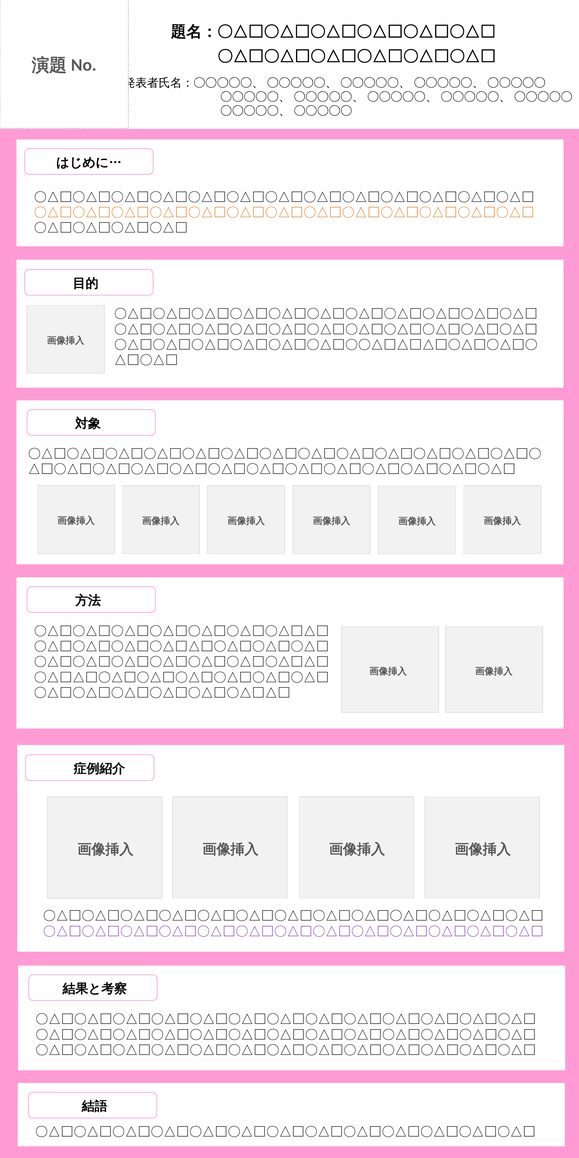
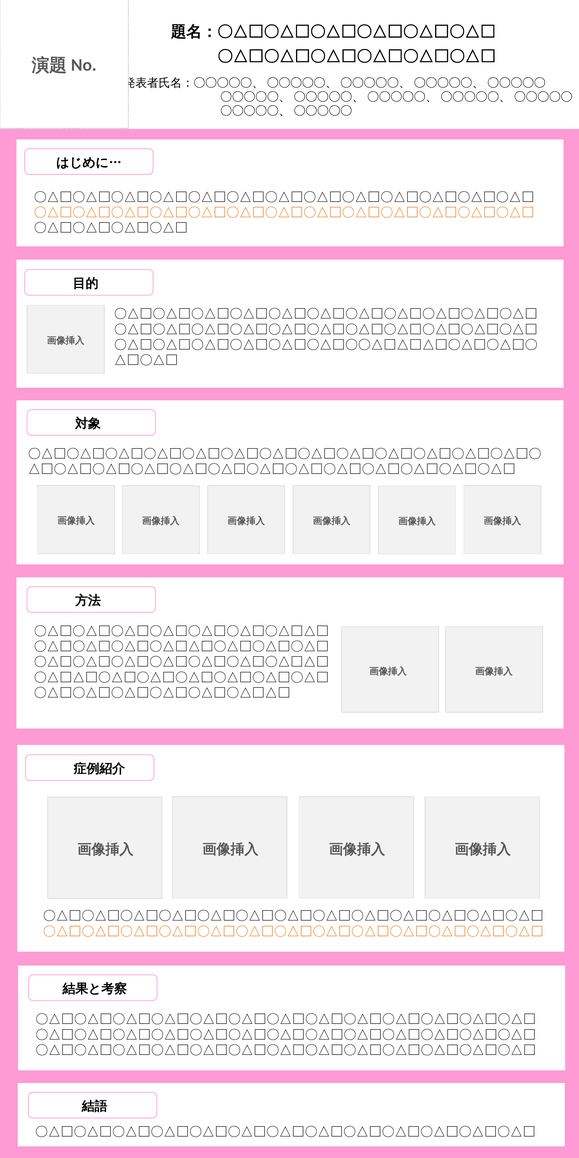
〇△□〇△□〇△□〇△□〇△□〇△□〇△□〇△□〇△□〇△□〇△□〇△□〇△□ colour: purple -> orange (293, 931)
